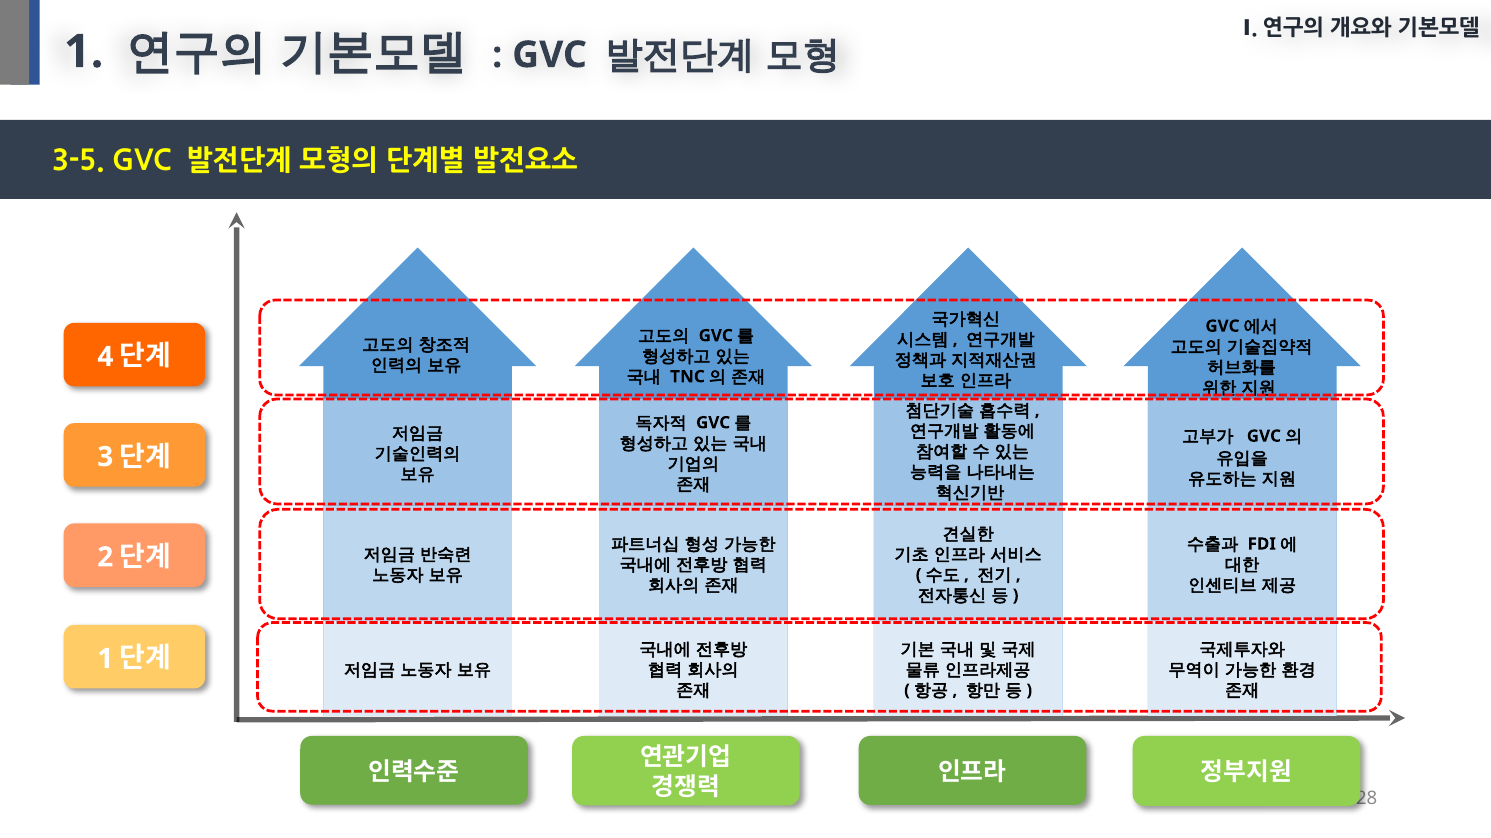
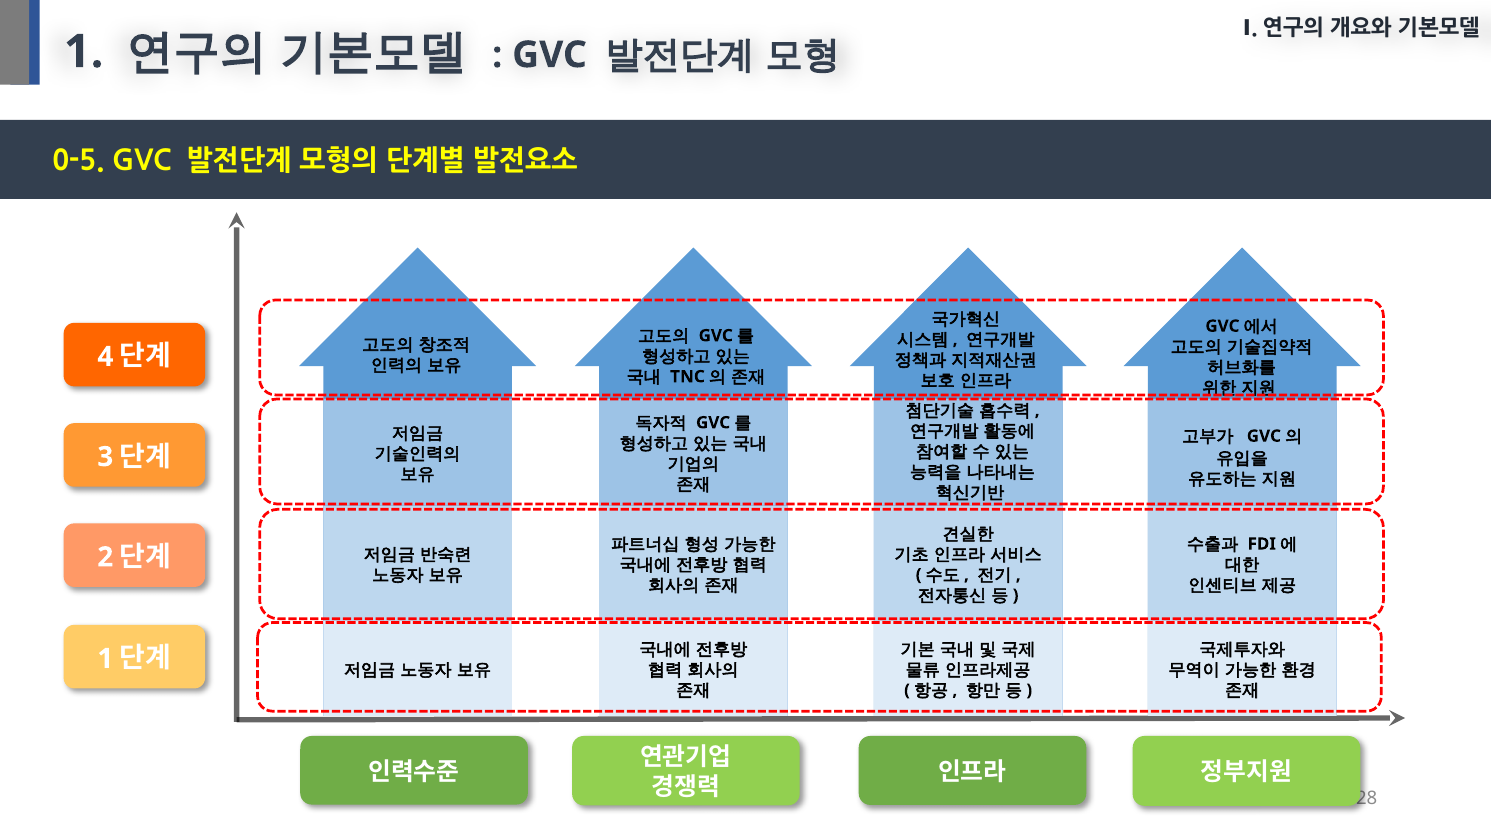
3-5: 3-5 -> 0-5 (78, 162)
